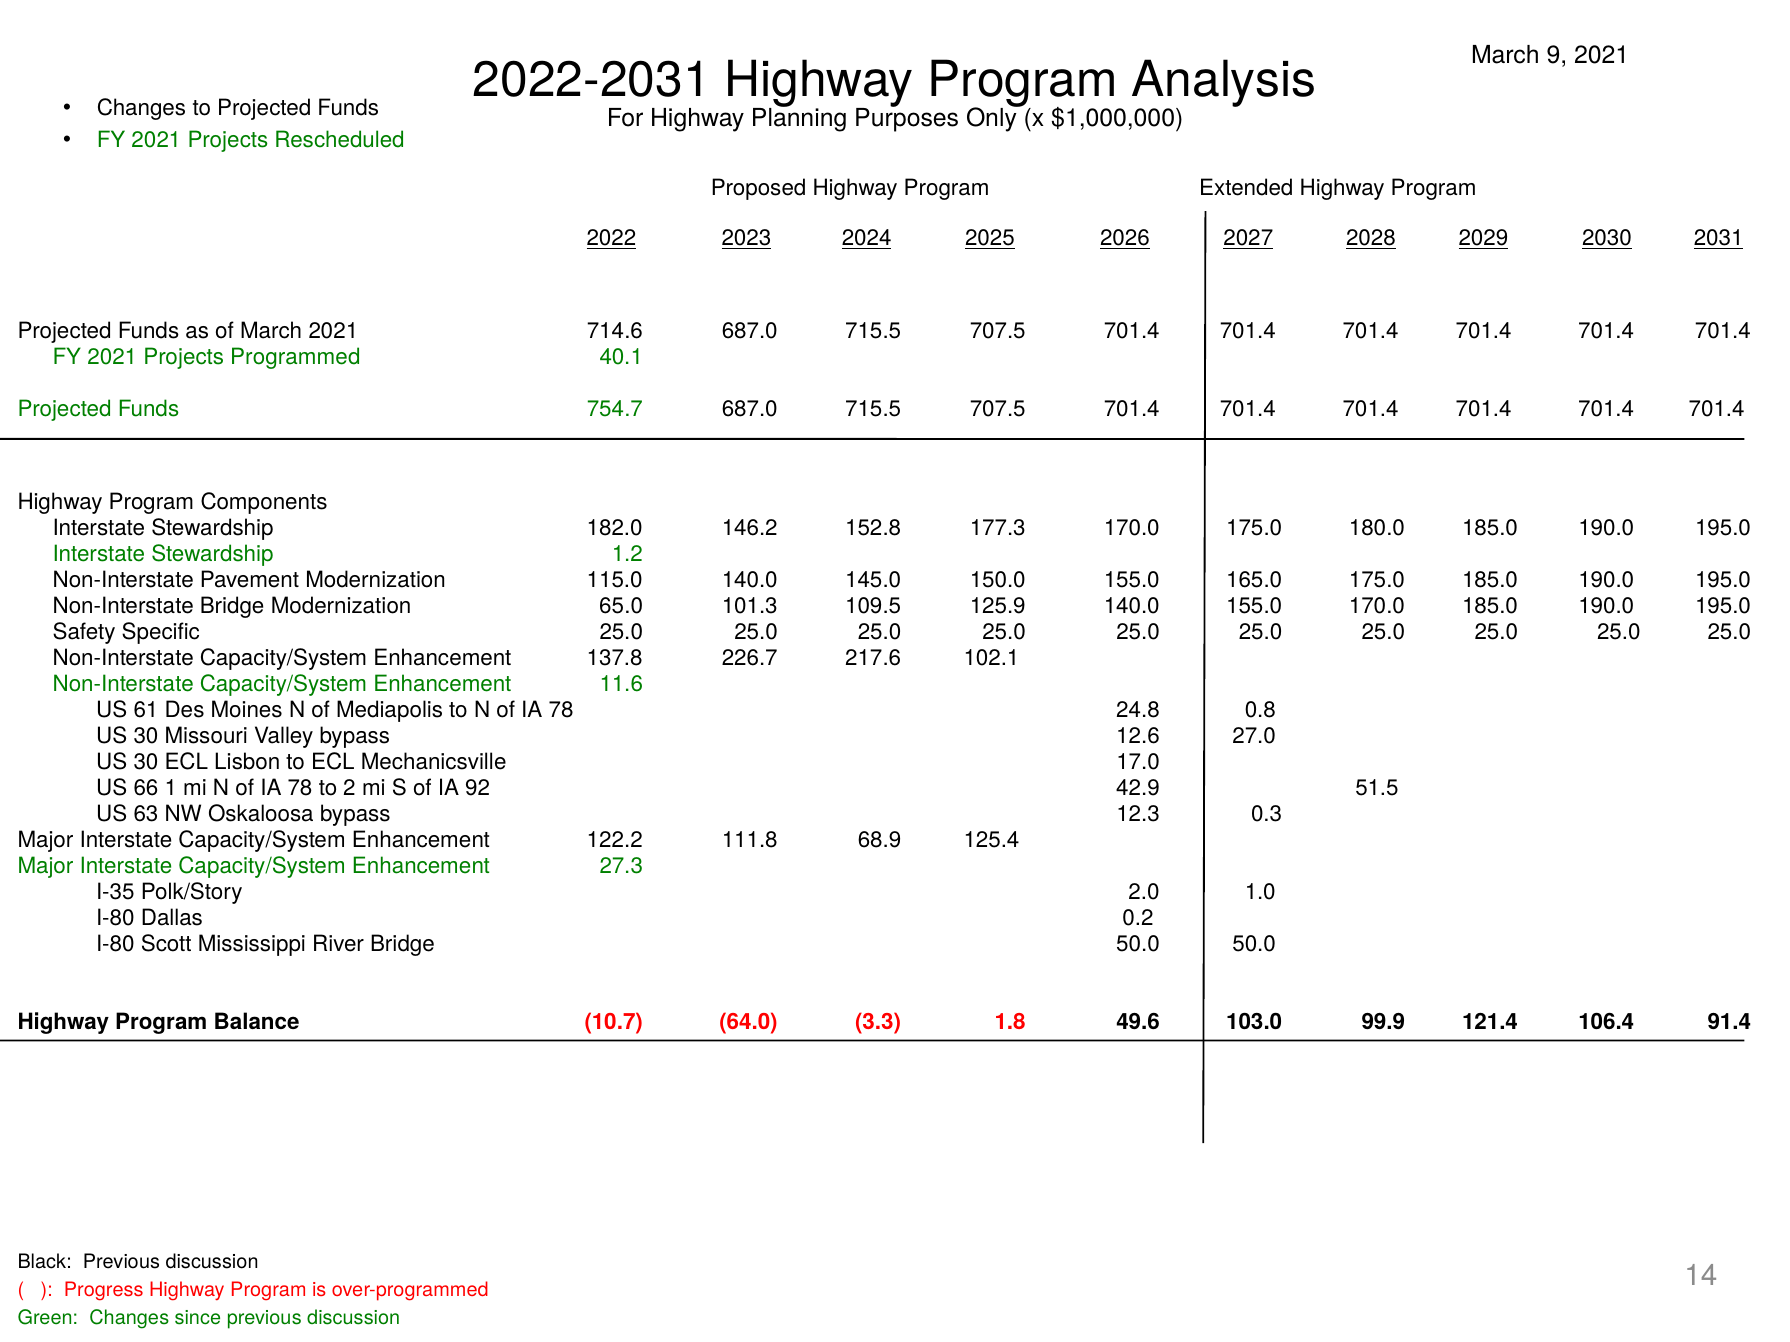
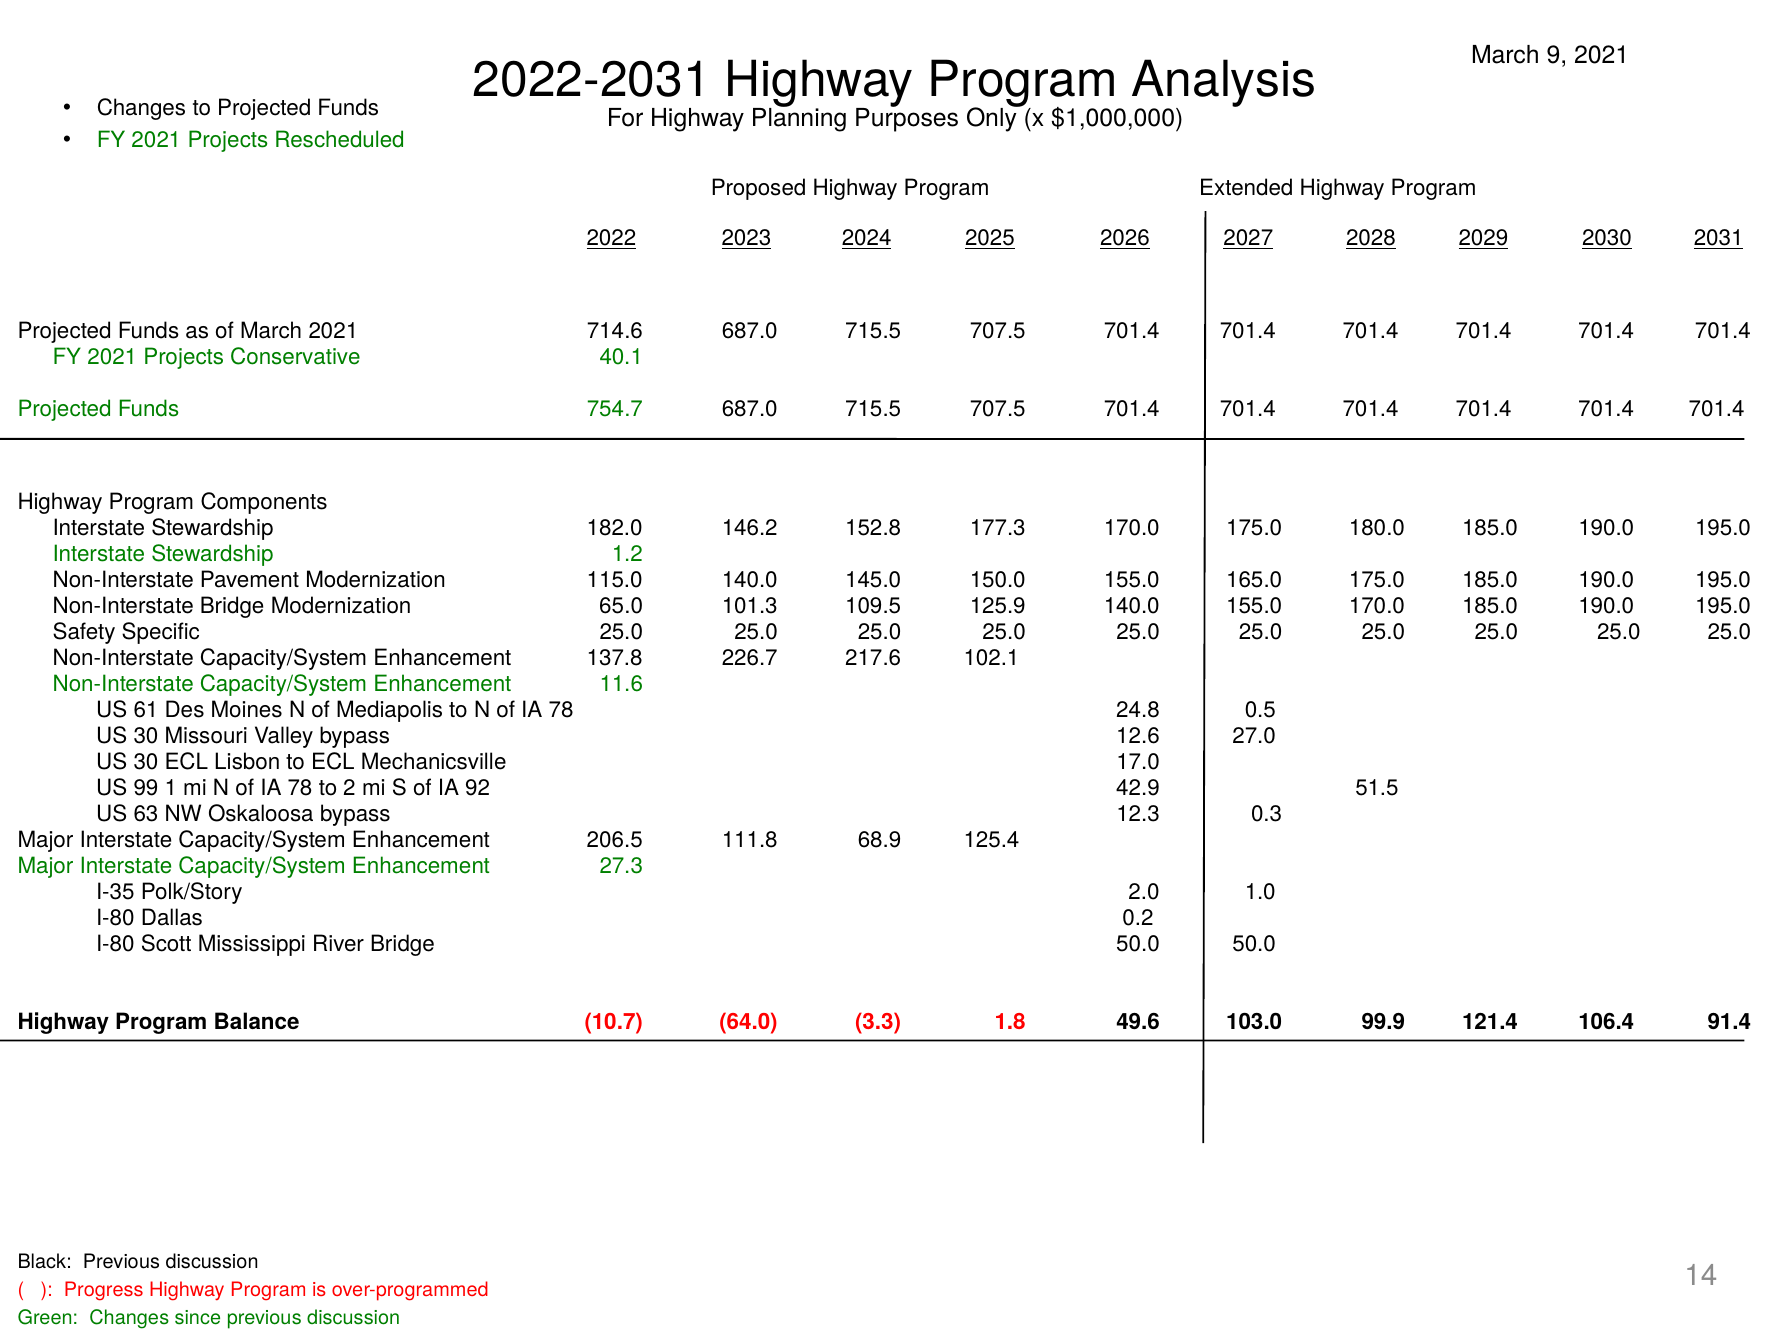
Programmed: Programmed -> Conservative (295, 358)
0.8: 0.8 -> 0.5 (1260, 711)
66: 66 -> 99 (146, 789)
122.2: 122.2 -> 206.5 (615, 841)
